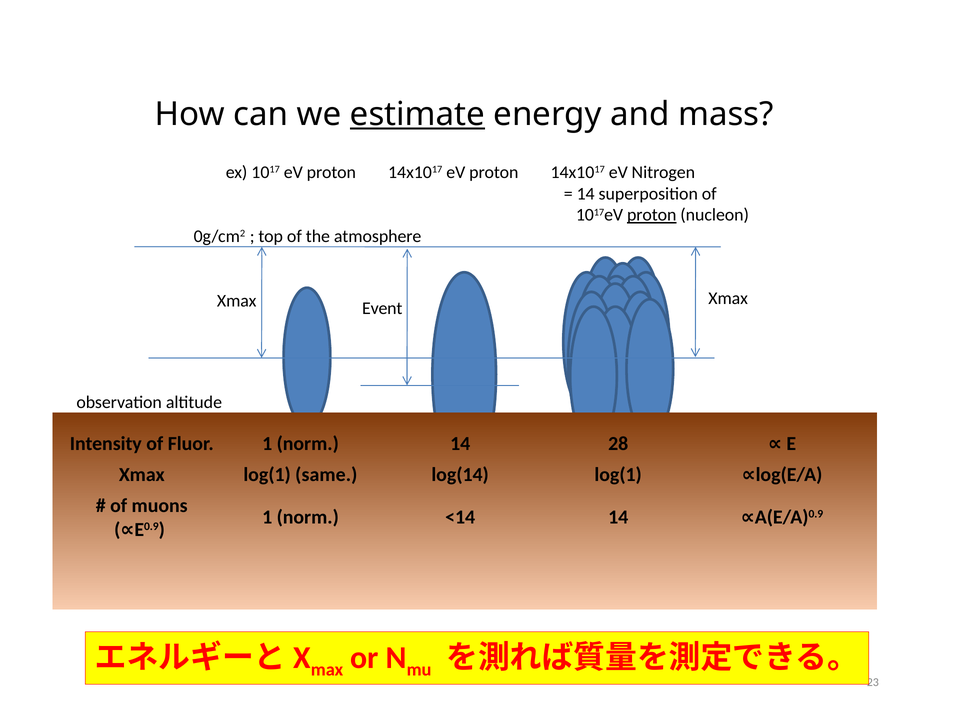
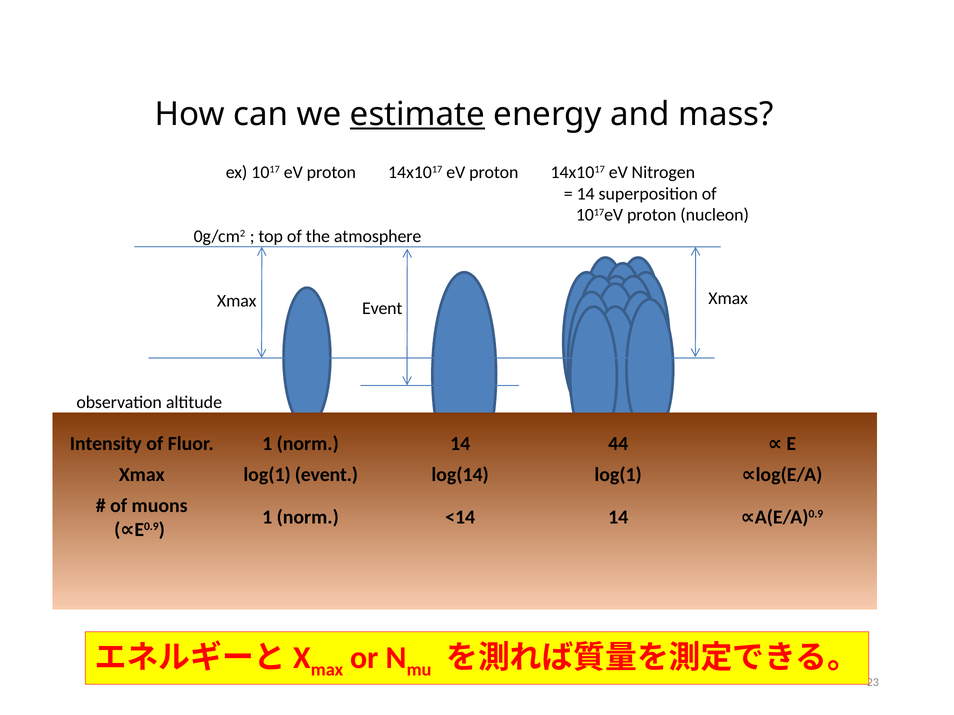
proton underline: present -> none (652, 215)
28: 28 -> 44 (618, 444)
log(1 same: same -> event (326, 475)
